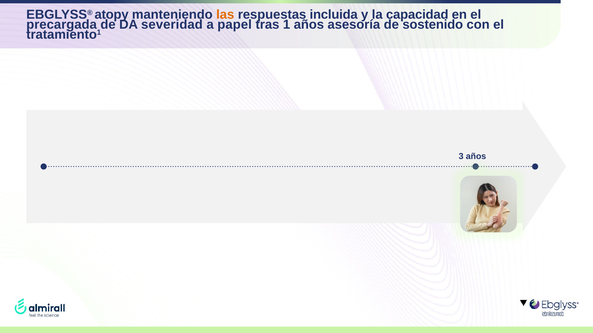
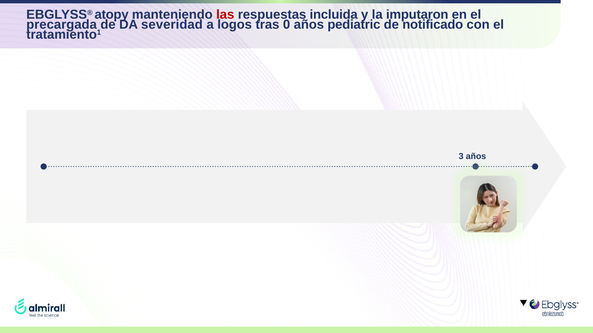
las colour: orange -> red (225, 15)
capacidad: capacidad -> imputaron (417, 15)
papel: papel -> logos (235, 25)
1: 1 -> 0 (287, 25)
asesoría: asesoría -> pediatric (354, 25)
sostenido: sostenido -> notificado (433, 25)
